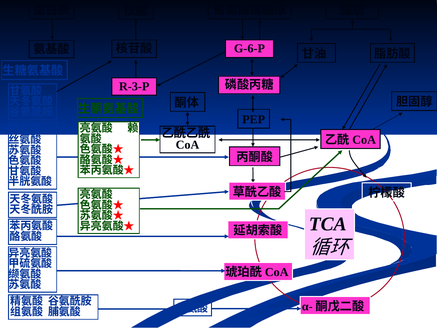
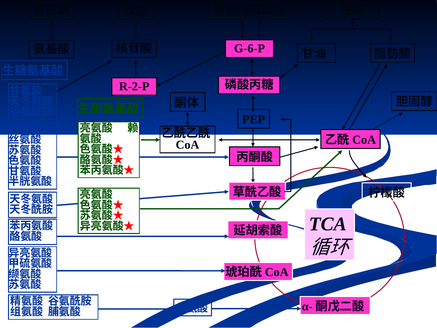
R-3-P: R-3-P -> R-2-P (134, 86)
